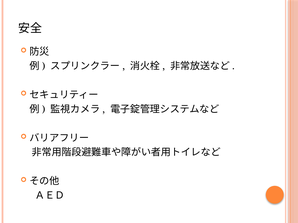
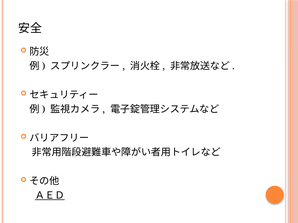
ＡＥＤ underline: none -> present (50, 196)
